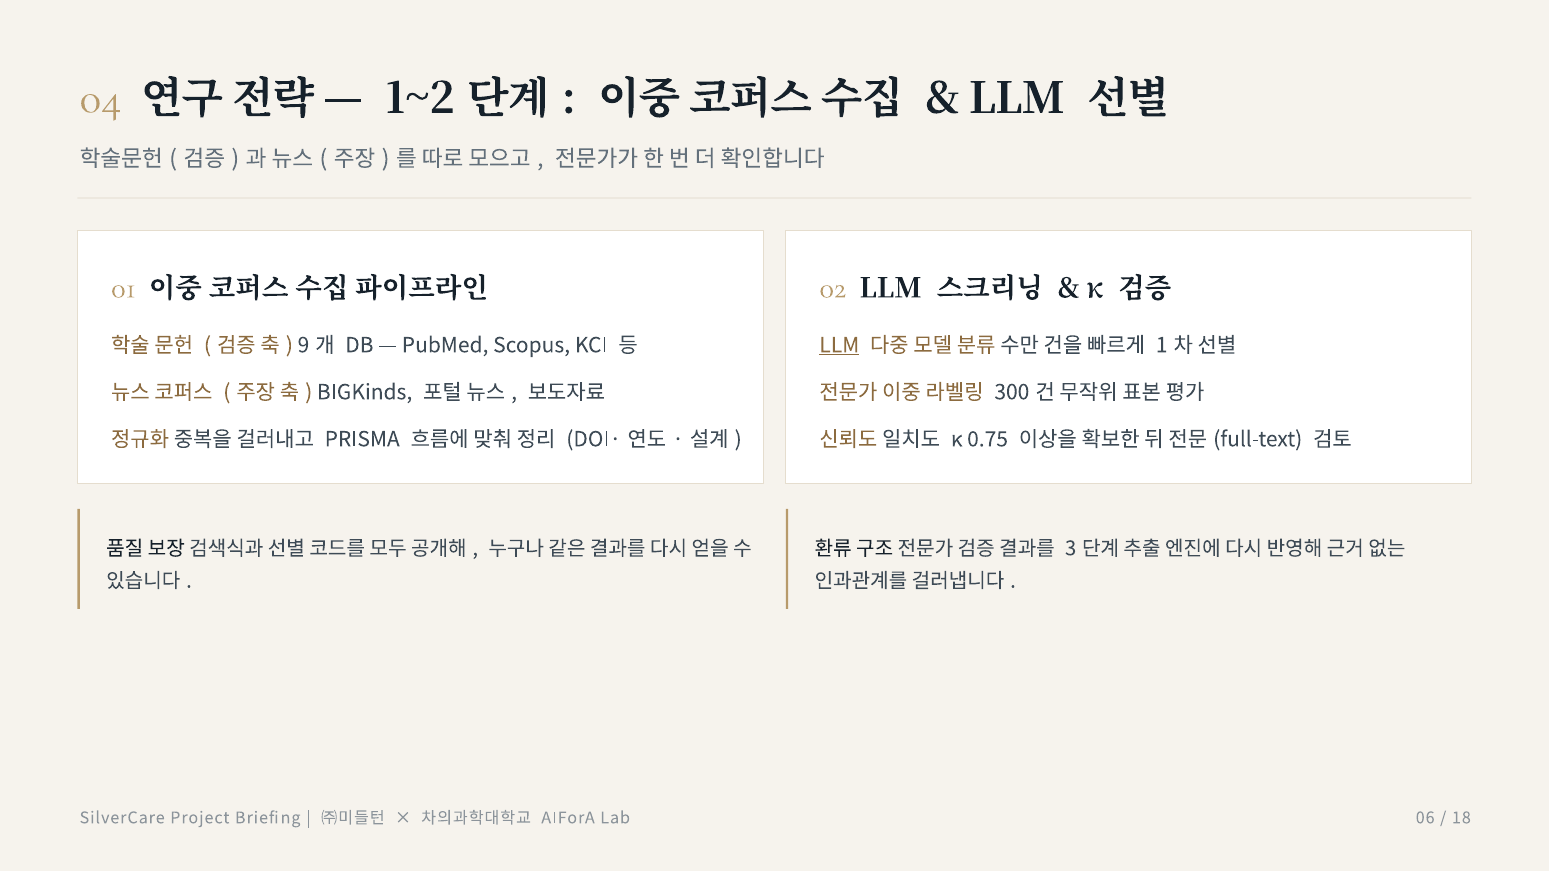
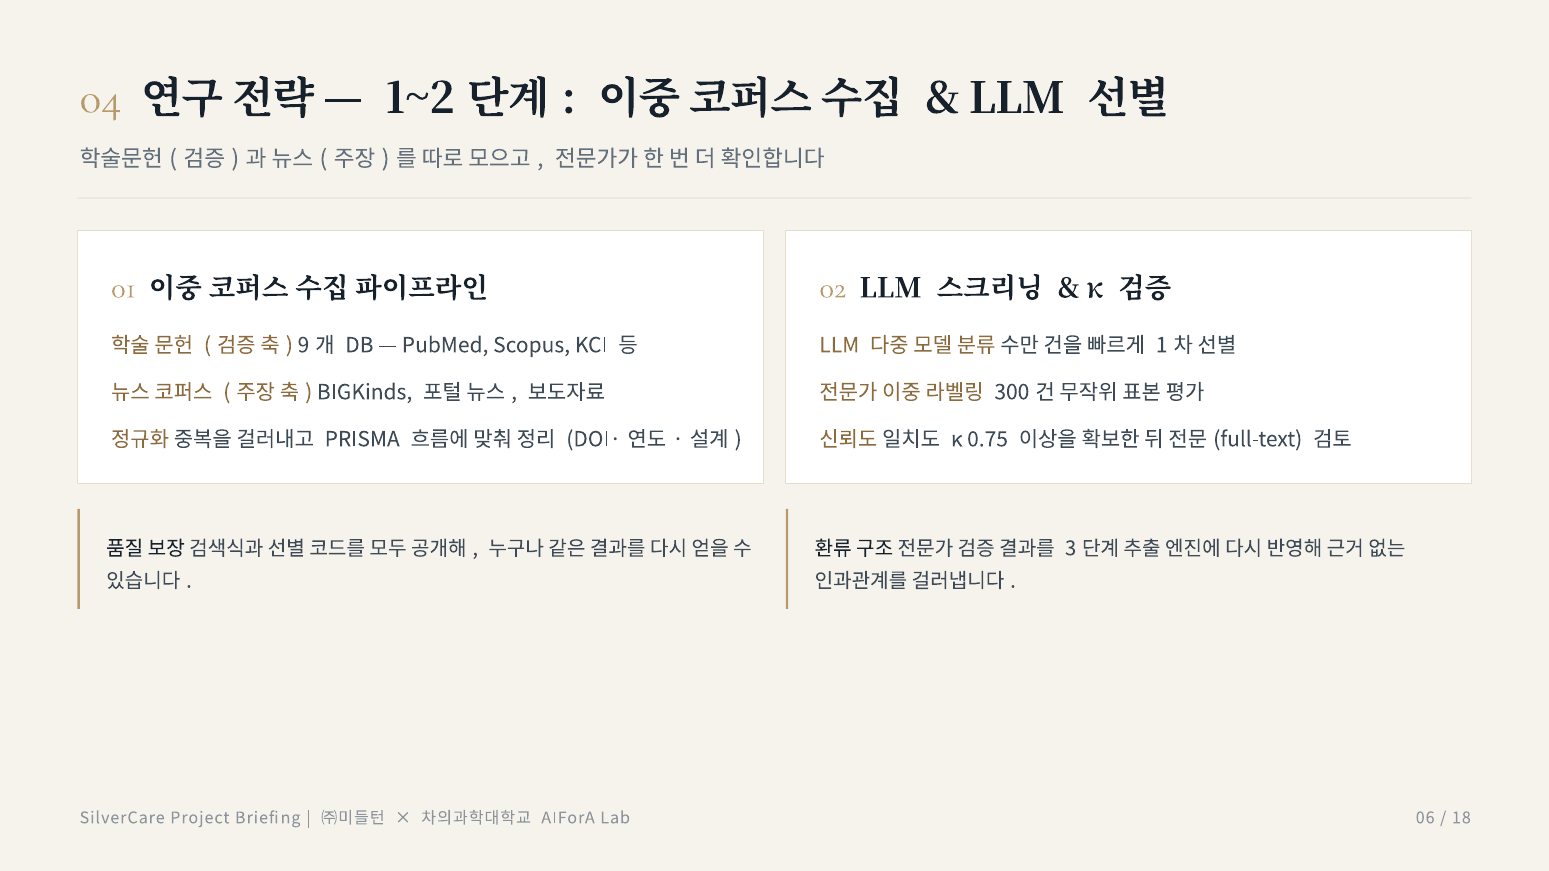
LLM underline: present -> none (839, 346)
